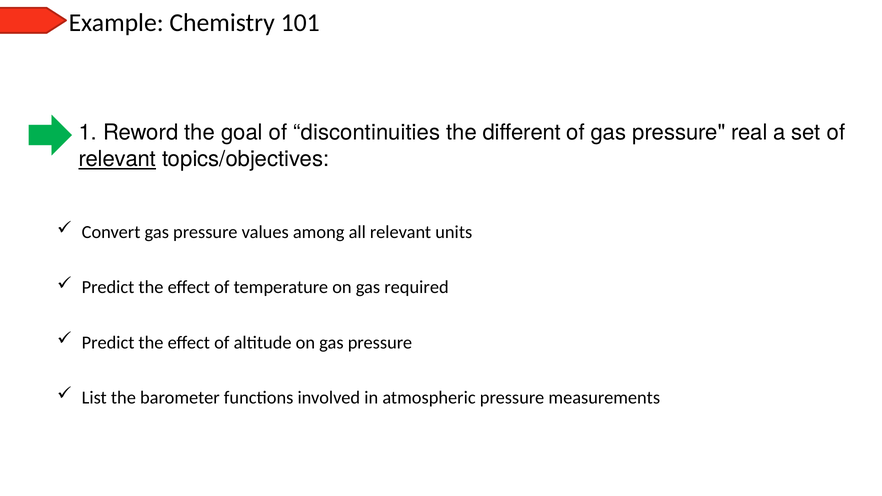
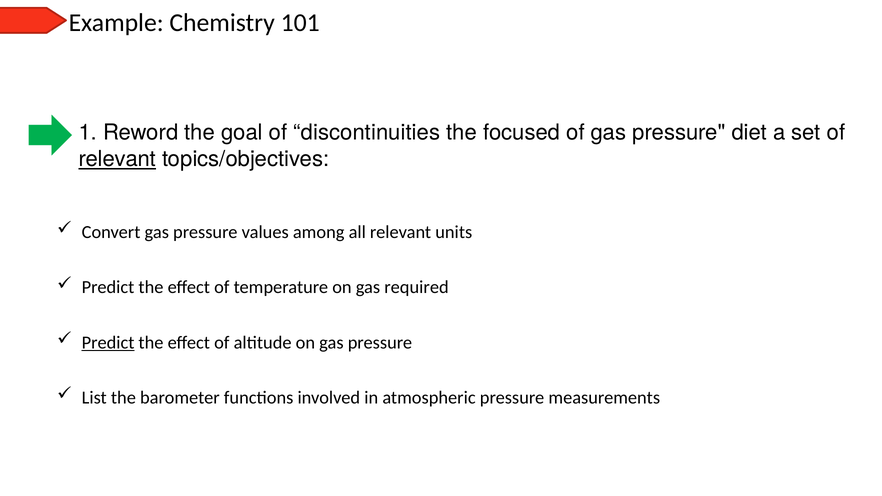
different: different -> focused (522, 133)
real: real -> diet (749, 133)
Predict underline: none -> present (108, 343)
